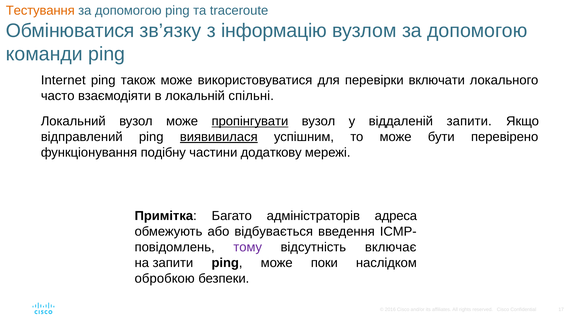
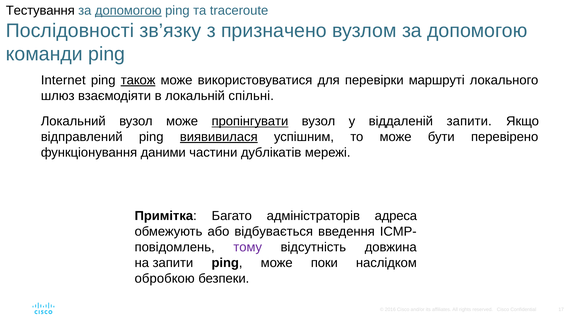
Тестування colour: orange -> black (40, 11)
допомогою underline: none -> present (128, 11)
Обмінюватися: Обмінюватися -> Послідовності (70, 31)
інформацію: інформацію -> призначено (274, 31)
також underline: none -> present (138, 80)
включати: включати -> маршруті (437, 80)
часто: часто -> шлюз (58, 96)
подібну: подібну -> даними (163, 152)
додаткову: додаткову -> дублікатів (271, 152)
включає: включає -> довжина (391, 247)
